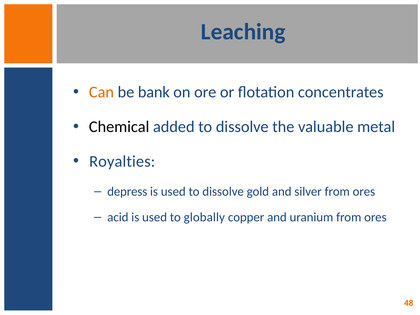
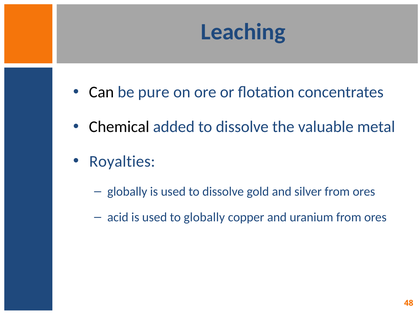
Can colour: orange -> black (101, 92)
bank: bank -> pure (154, 92)
depress: depress -> globally (127, 192)
